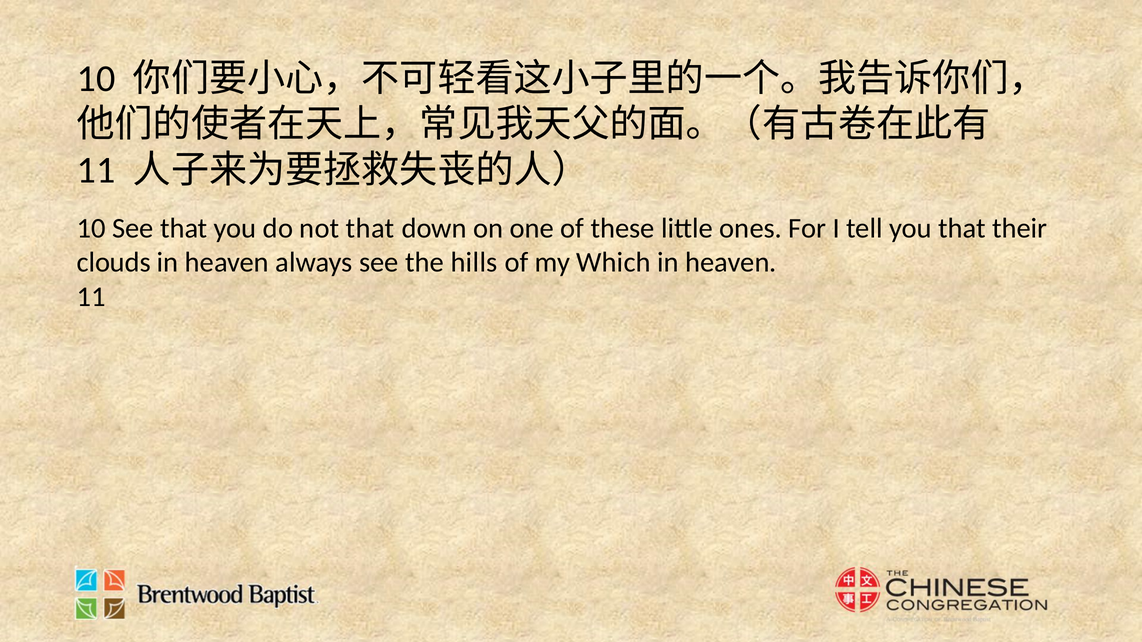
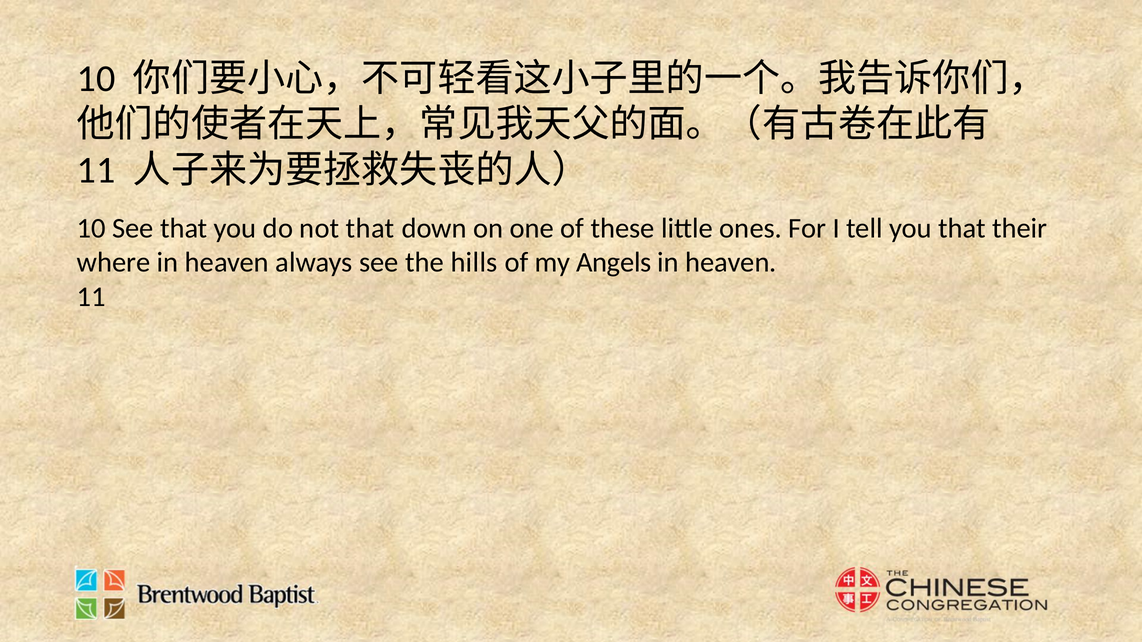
clouds: clouds -> where (114, 263)
Which: Which -> Angels (614, 263)
